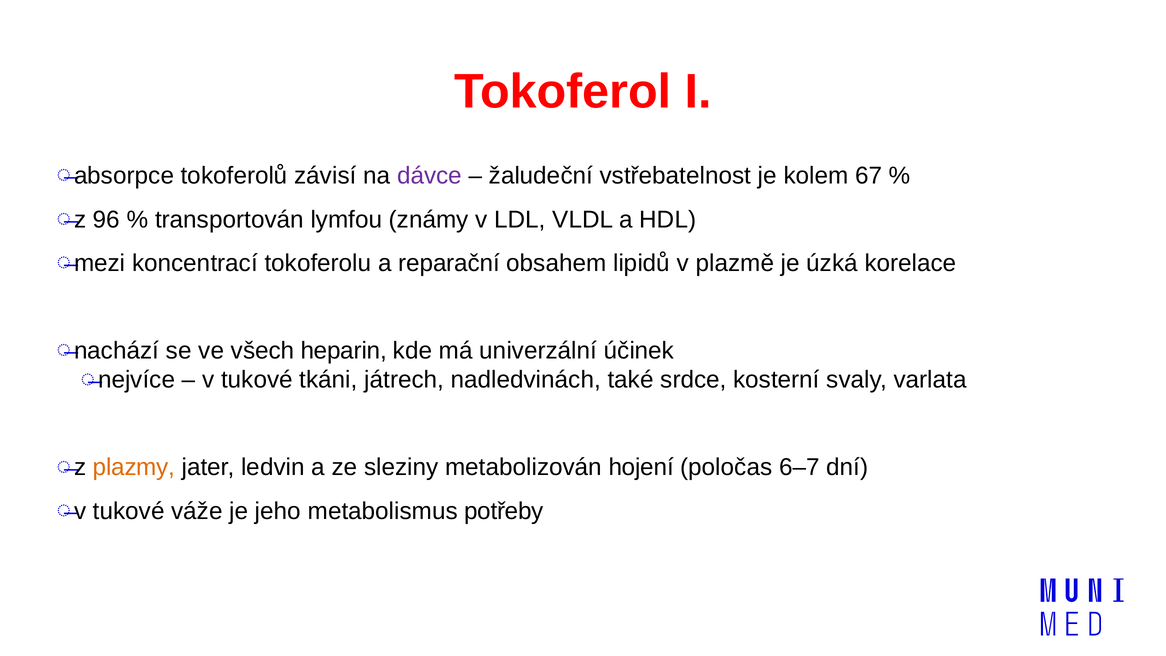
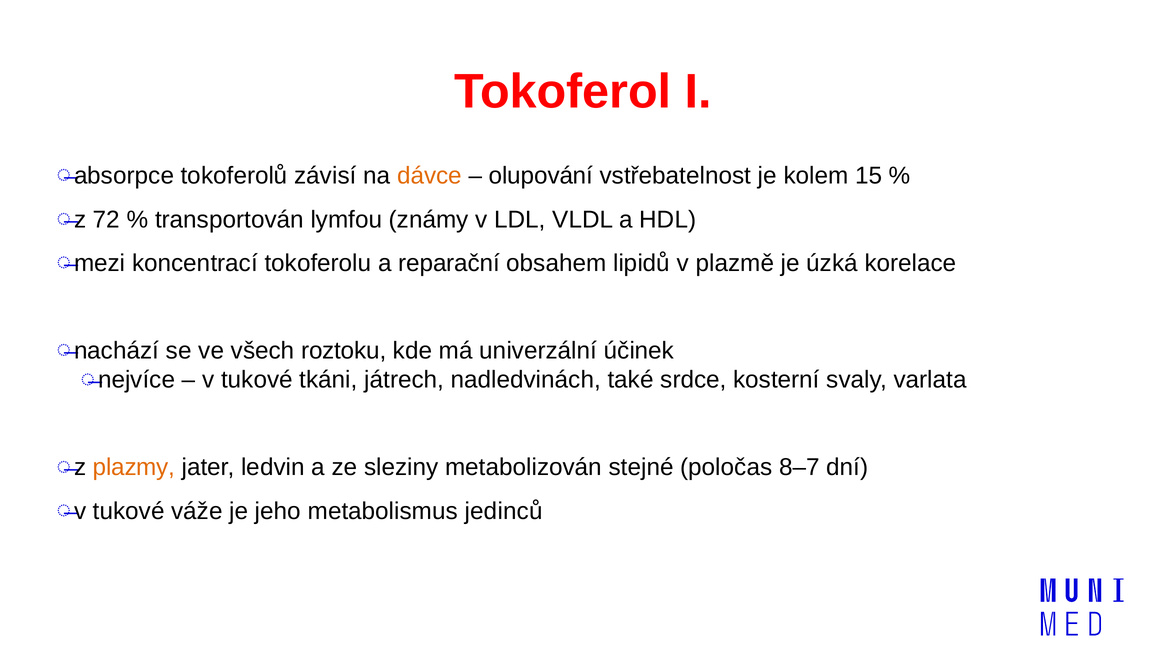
dávce colour: purple -> orange (429, 176)
žaludeční: žaludeční -> olupování (541, 176)
67: 67 -> 15 (869, 176)
96: 96 -> 72 (106, 219)
heparin: heparin -> roztoku (344, 351)
hojení: hojení -> stejné (641, 467)
6–7: 6–7 -> 8–7 (799, 467)
potřeby: potřeby -> jedinců (504, 511)
